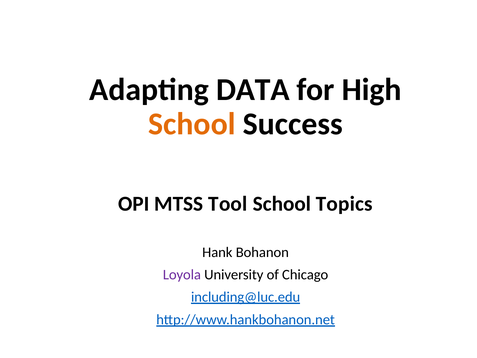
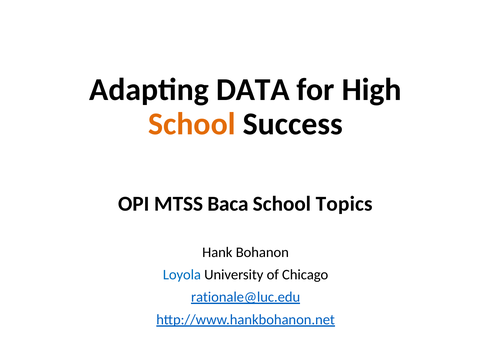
Tool: Tool -> Baca (228, 204)
Loyola colour: purple -> blue (182, 274)
including@luc.edu: including@luc.edu -> rationale@luc.edu (246, 297)
